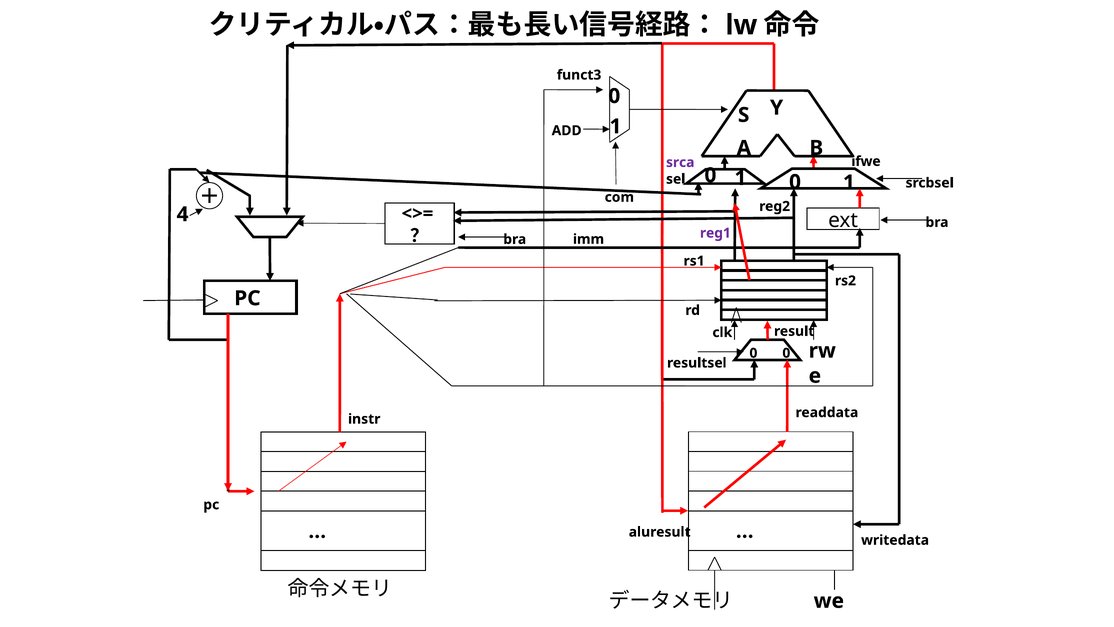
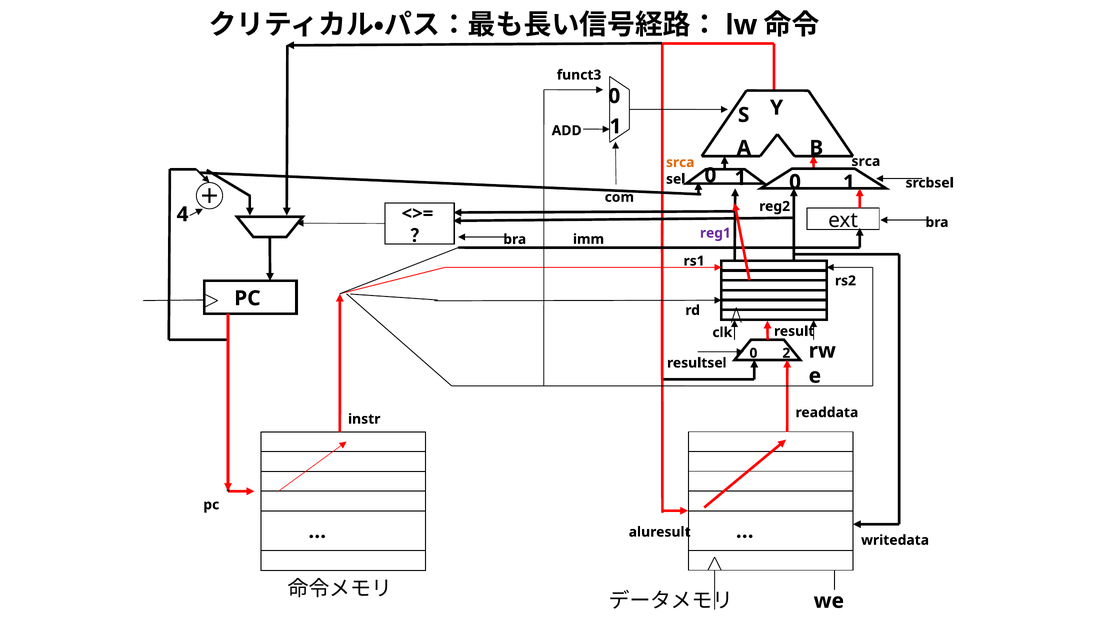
ifwe: ifwe -> srca (866, 161)
srca colour: purple -> orange (680, 162)
0 0: 0 -> 2 (786, 353)
